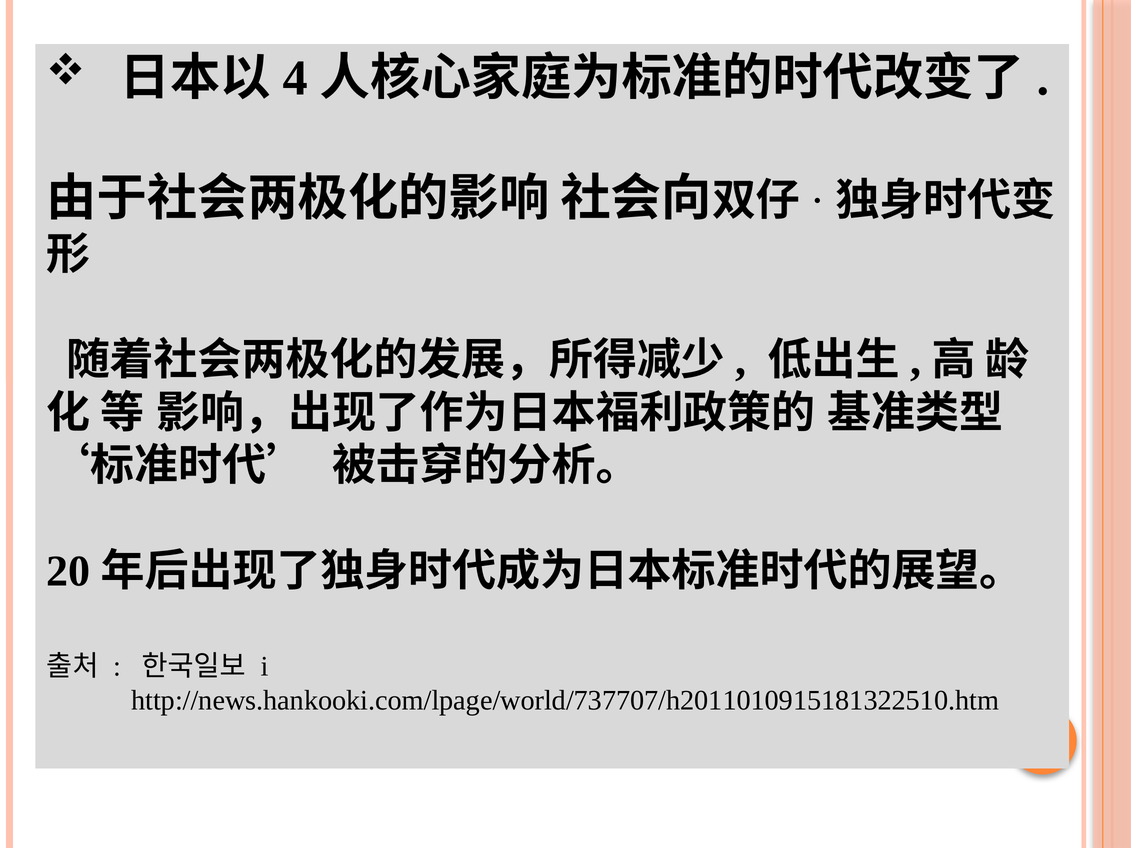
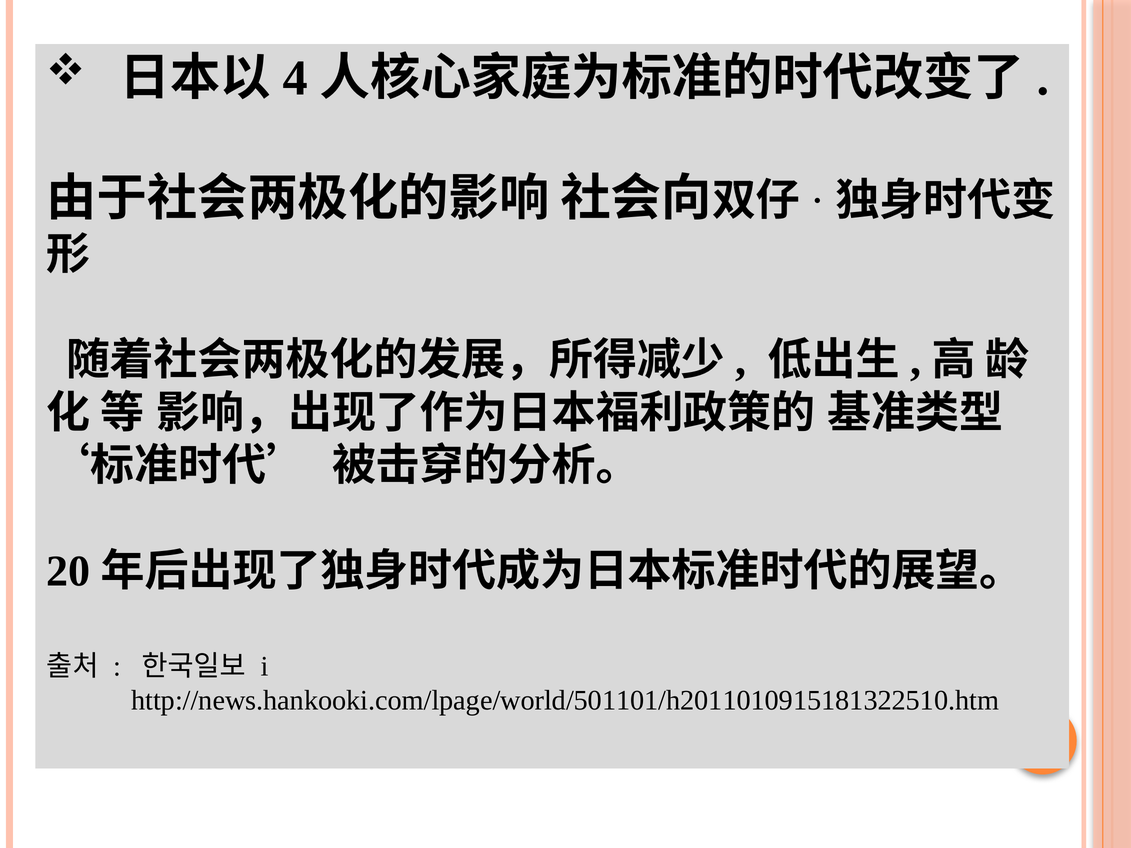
http://news.hankooki.com/lpage/world/737707/h2011010915181322510.htm: http://news.hankooki.com/lpage/world/737707/h2011010915181322510.htm -> http://news.hankooki.com/lpage/world/501101/h2011010915181322510.htm (565, 701)
